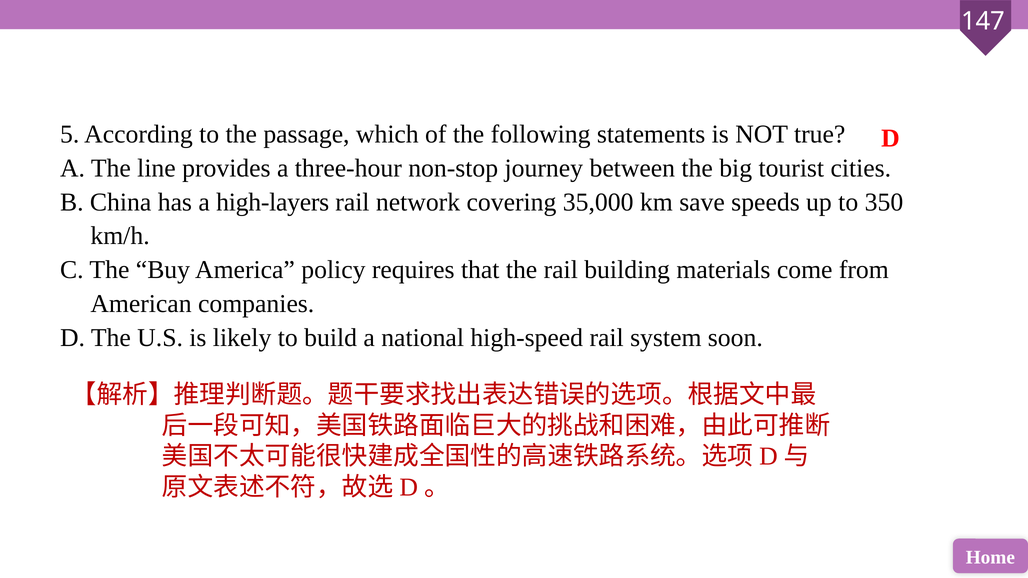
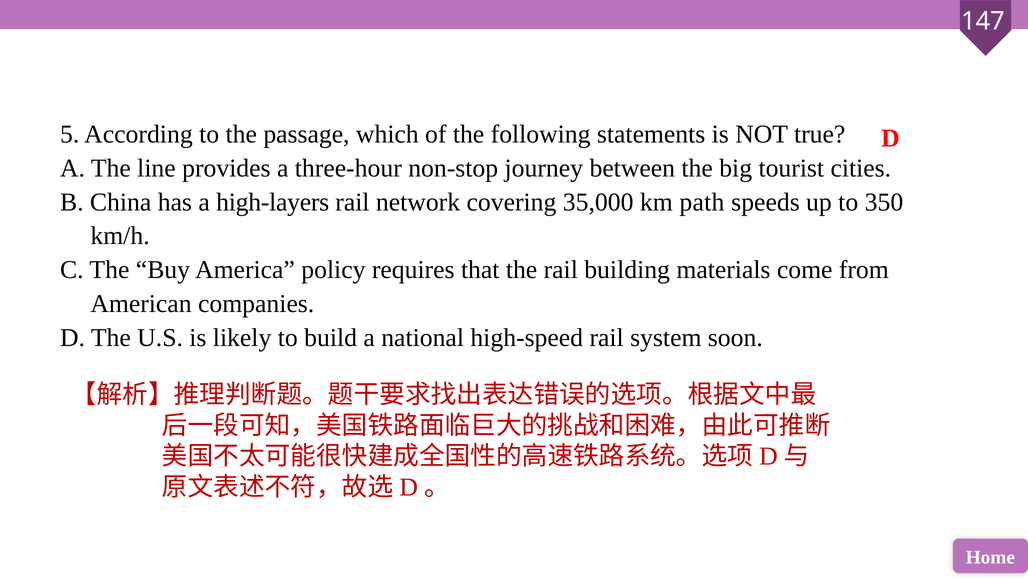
save: save -> path (702, 202)
